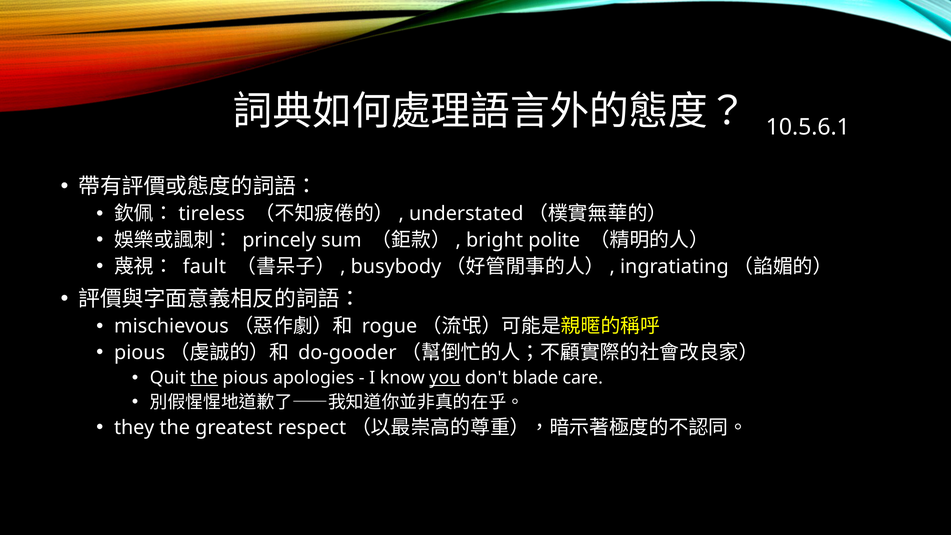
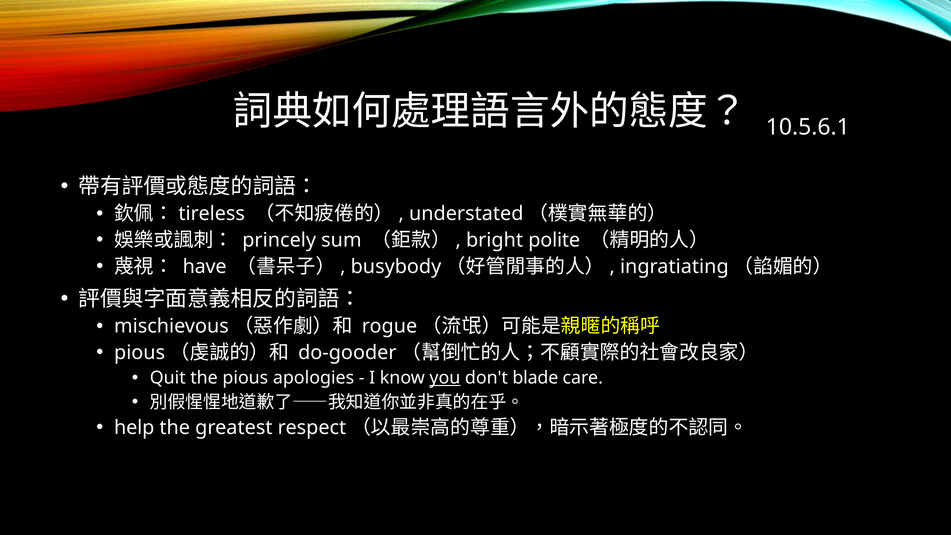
fault: fault -> have (205, 267)
the underline: present -> none (204, 378)
they: they -> help (134, 427)
